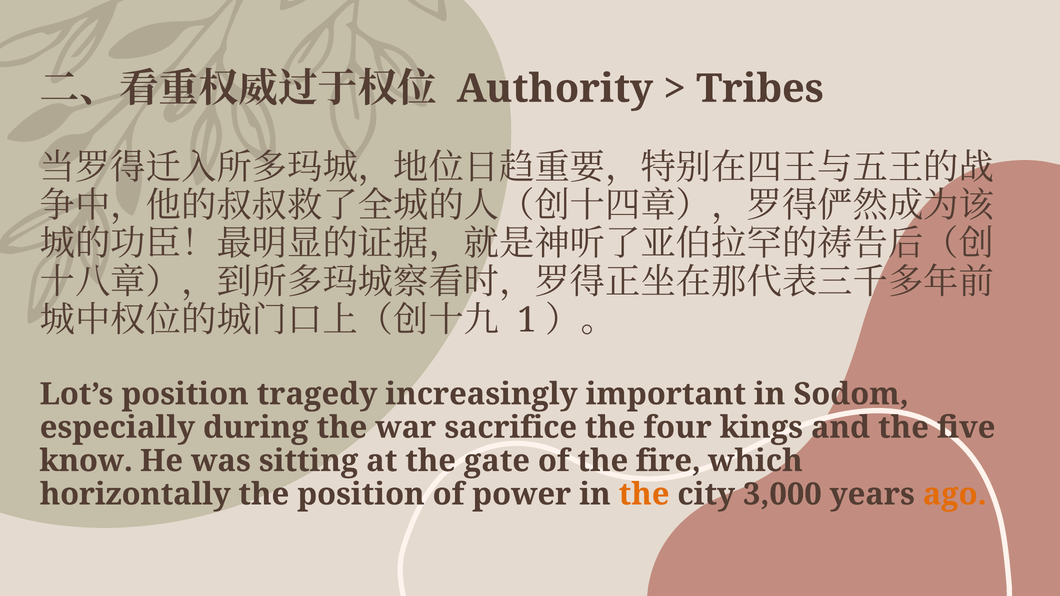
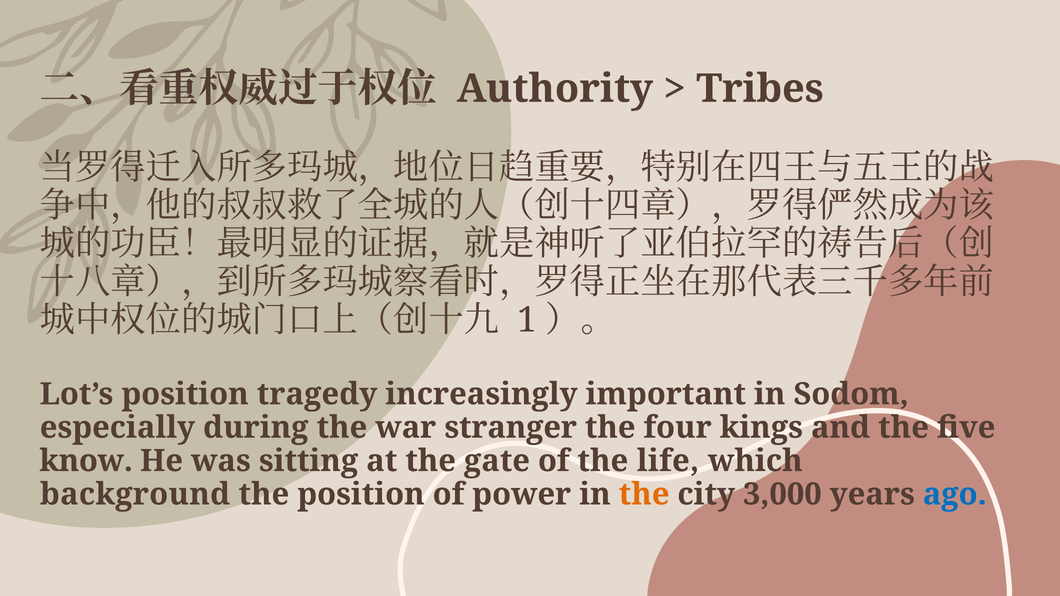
sacrifice: sacrifice -> stranger (511, 428)
fire: fire -> life (668, 461)
horizontally: horizontally -> background (135, 494)
ago colour: orange -> blue (955, 494)
